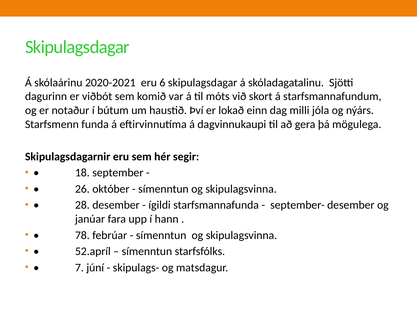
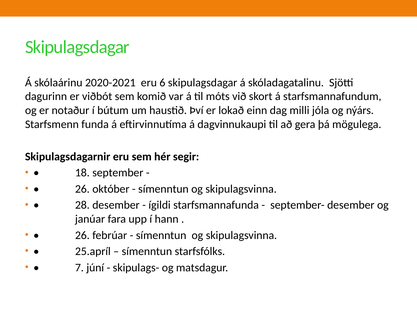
78: 78 -> 26 (82, 236)
52.apríl: 52.apríl -> 25.apríl (93, 252)
